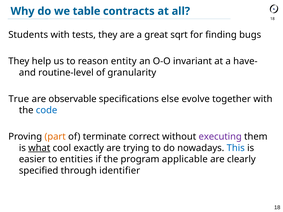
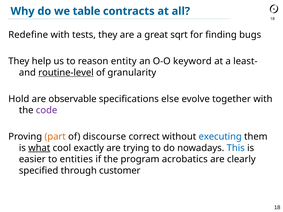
Students: Students -> Redefine (28, 35)
invariant: invariant -> keyword (192, 61)
have-: have- -> least- (245, 61)
routine-level underline: none -> present (66, 73)
True: True -> Hold (19, 99)
code colour: blue -> purple (47, 110)
terminate: terminate -> discourse (104, 137)
executing colour: purple -> blue (220, 137)
applicable: applicable -> acrobatics (185, 159)
identifier: identifier -> customer (120, 171)
